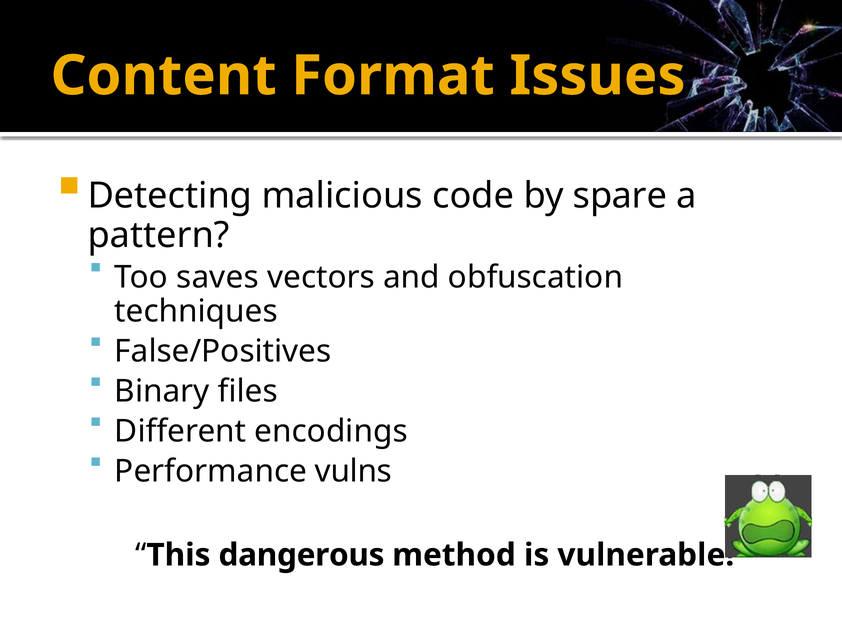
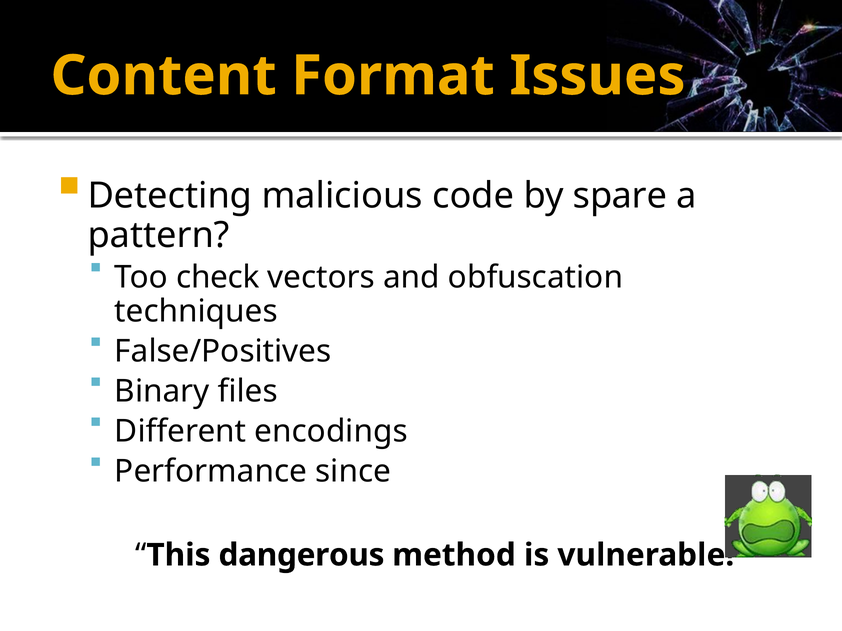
saves: saves -> check (218, 277)
vulns: vulns -> since (353, 472)
